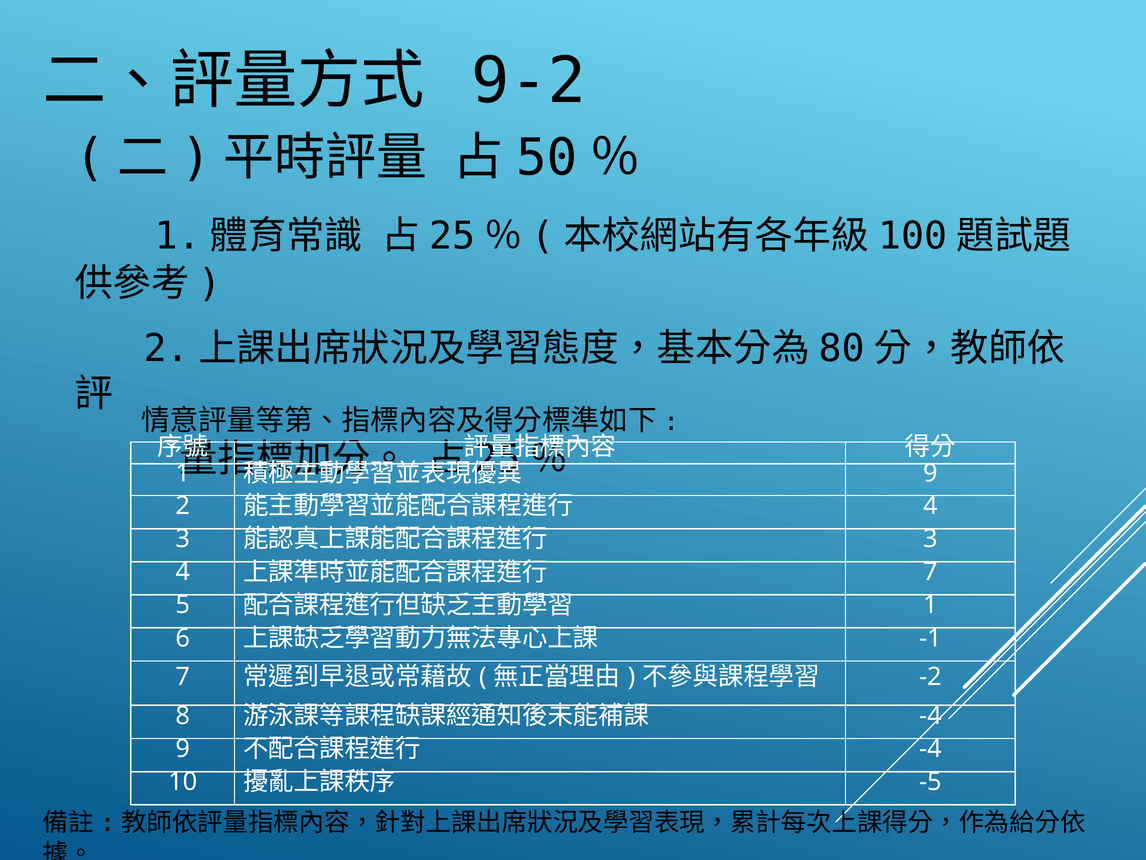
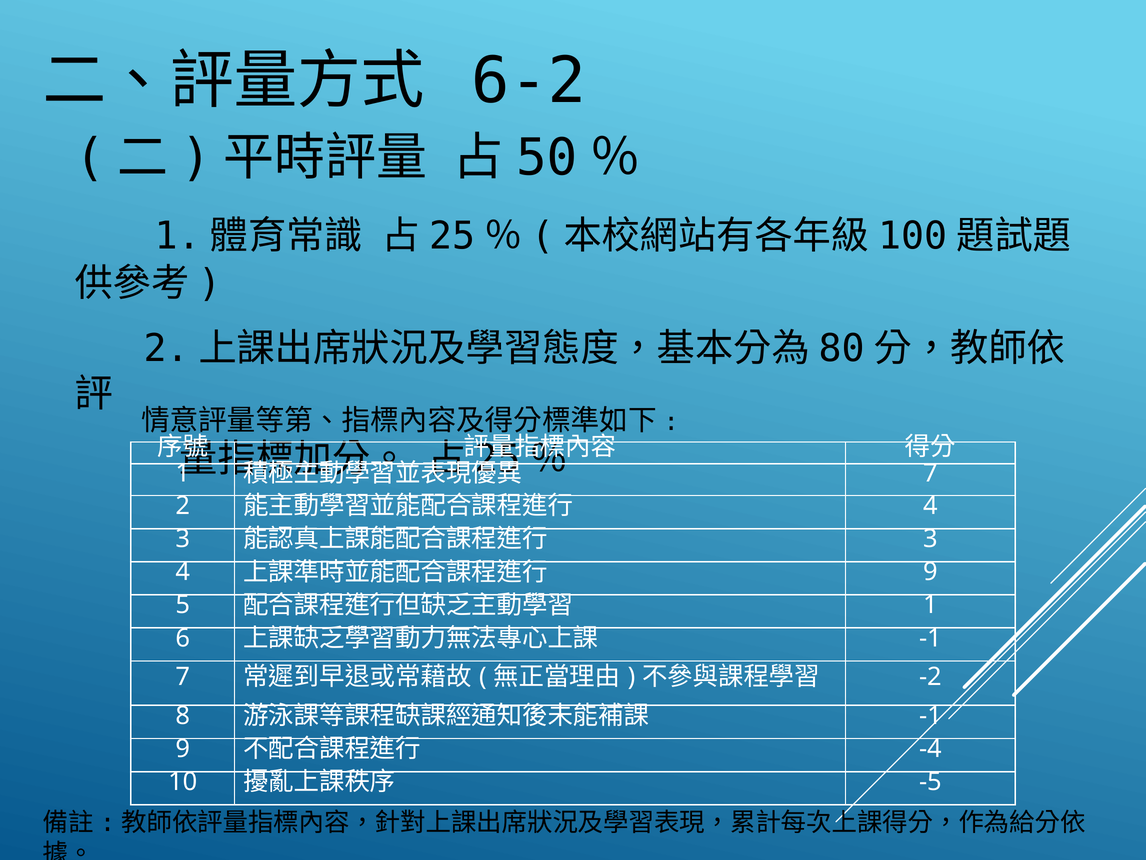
9-2: 9-2 -> 6-2 (529, 81)
9: 9 -> 7 (930, 473)
7: 7 -> 9 (930, 572)
-4: -4 -> -1 (930, 715)
